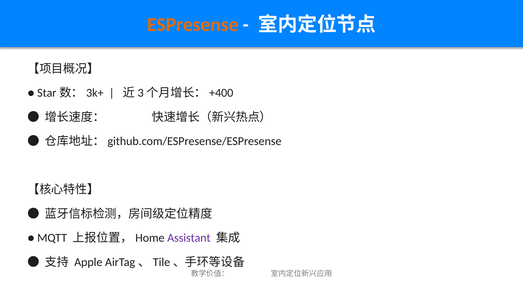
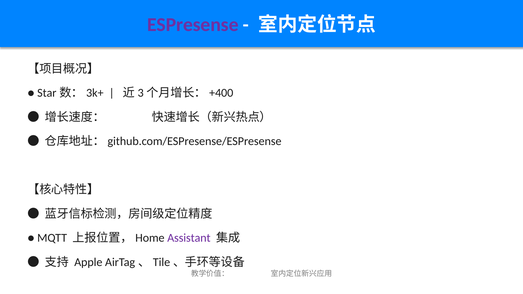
ESPresense colour: orange -> purple (193, 25)
